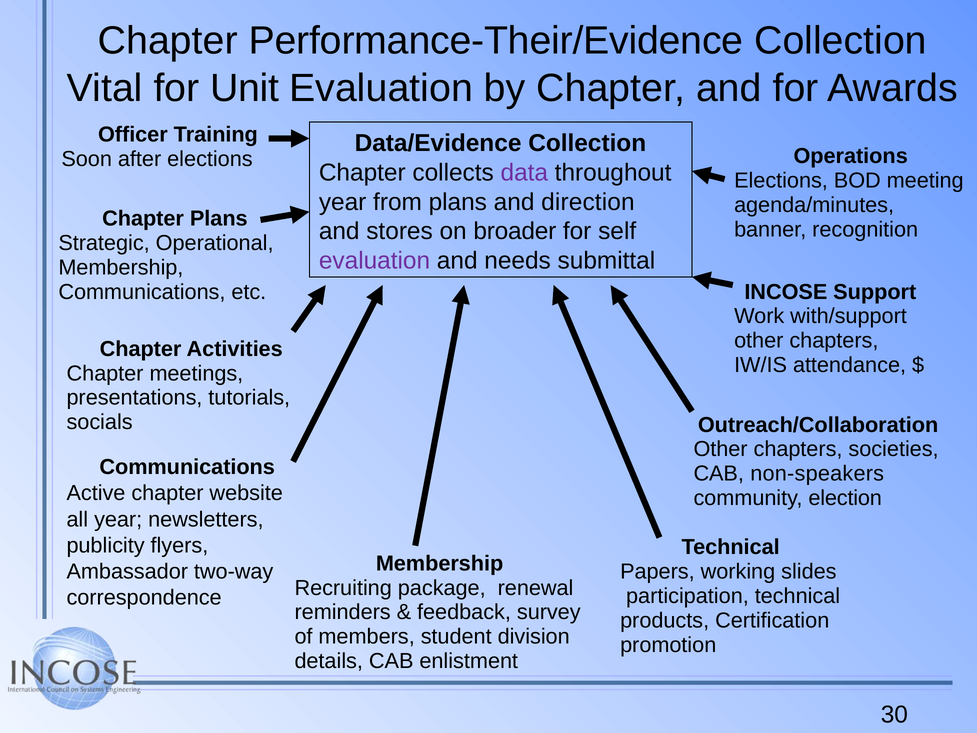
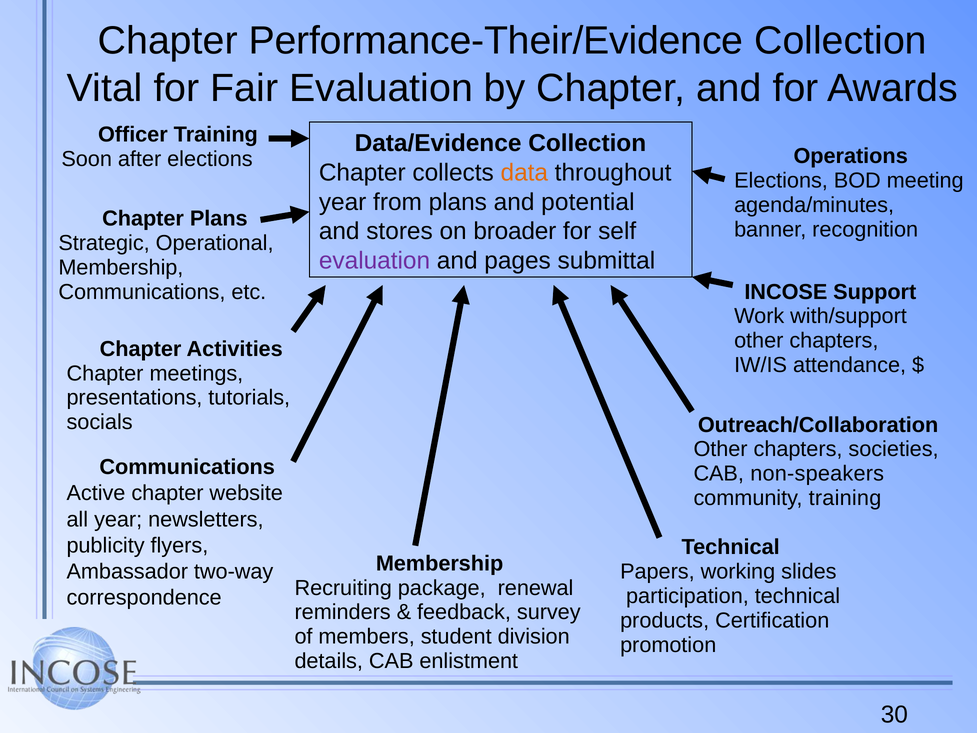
Unit: Unit -> Fair (244, 88)
data colour: purple -> orange (524, 173)
direction: direction -> potential (588, 202)
needs: needs -> pages (518, 260)
community election: election -> training (845, 498)
